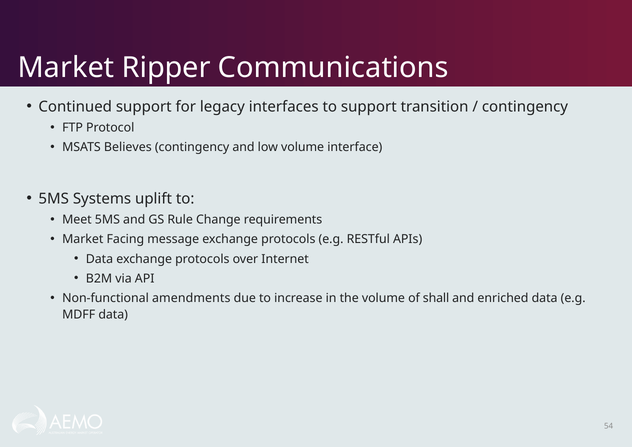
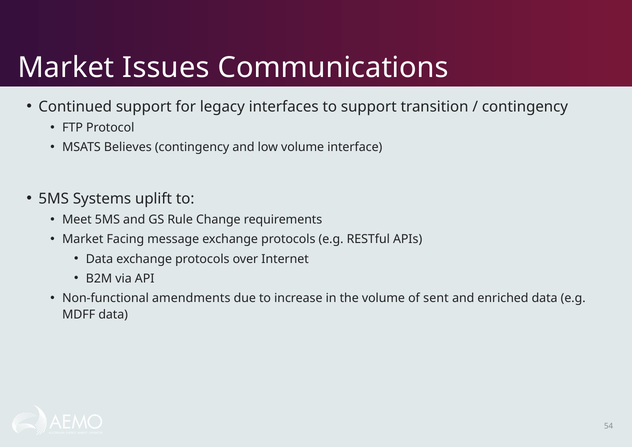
Ripper: Ripper -> Issues (166, 68)
shall: shall -> sent (436, 298)
